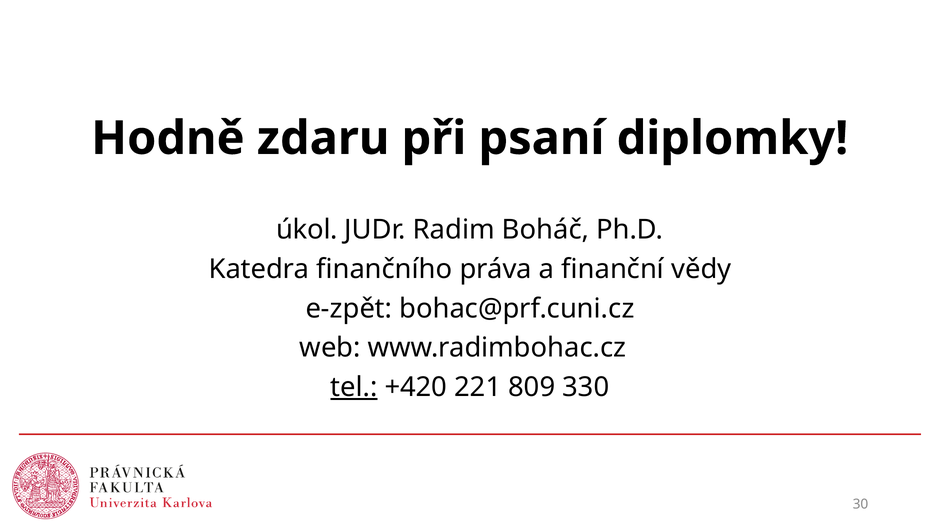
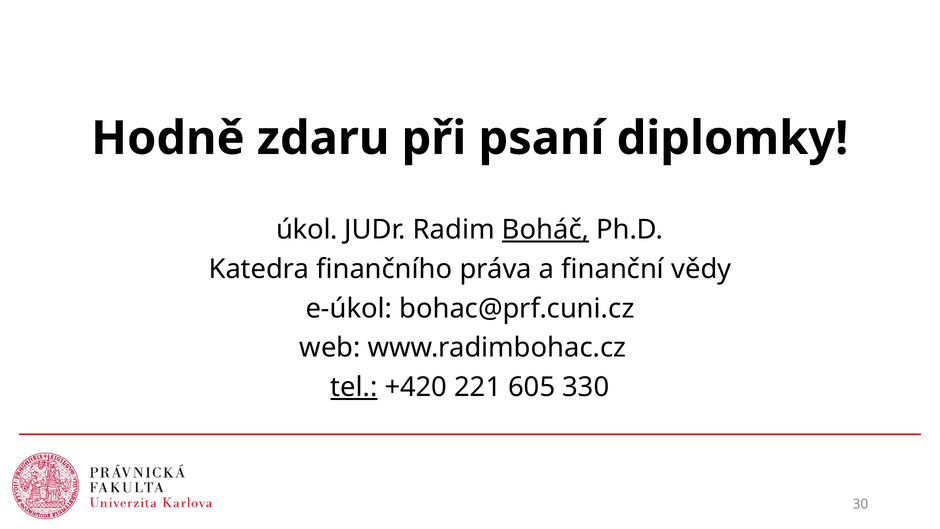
Boháč underline: none -> present (545, 230)
e-zpět: e-zpět -> e-úkol (349, 308)
809: 809 -> 605 (532, 387)
